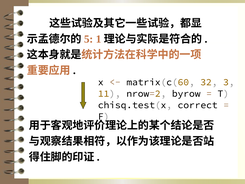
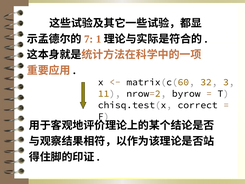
5: 5 -> 7 (89, 39)
